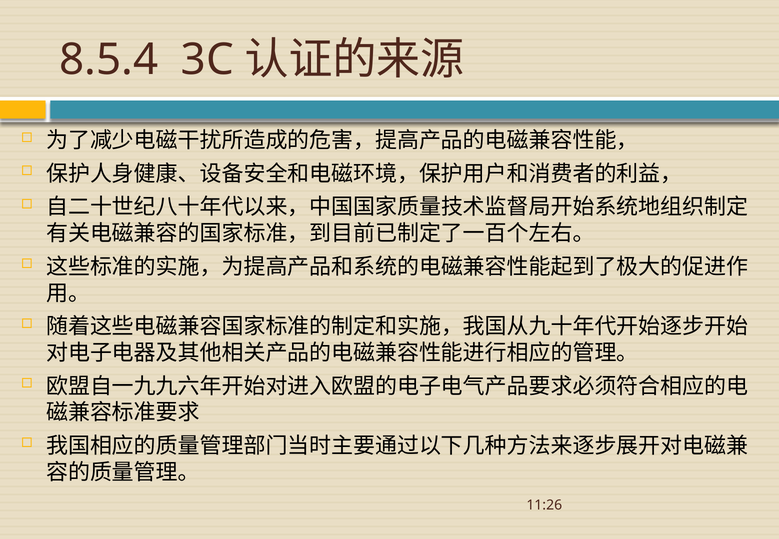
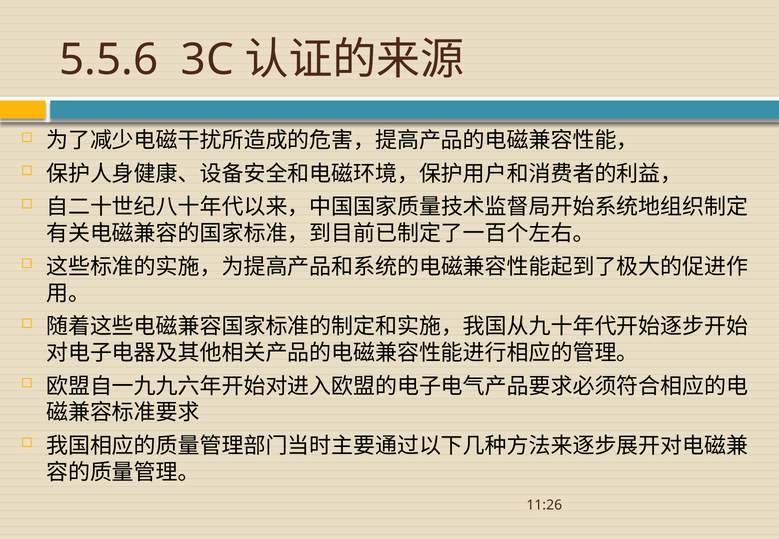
8.5.4: 8.5.4 -> 5.5.6 (109, 60)
